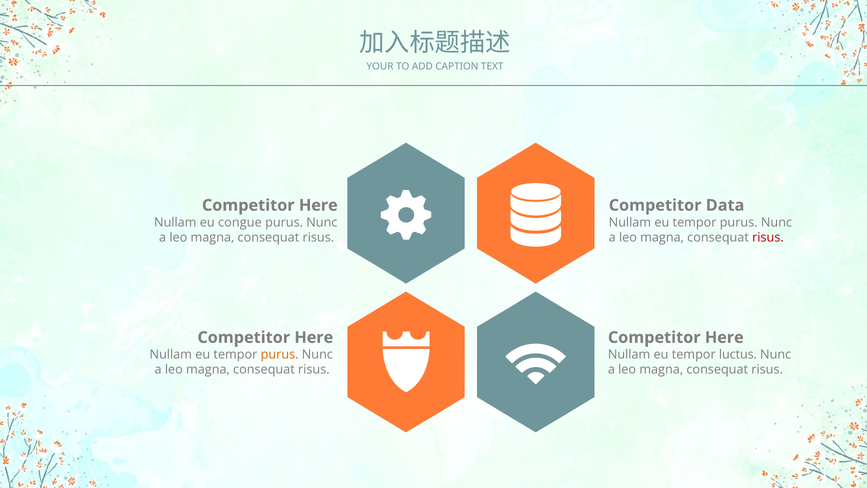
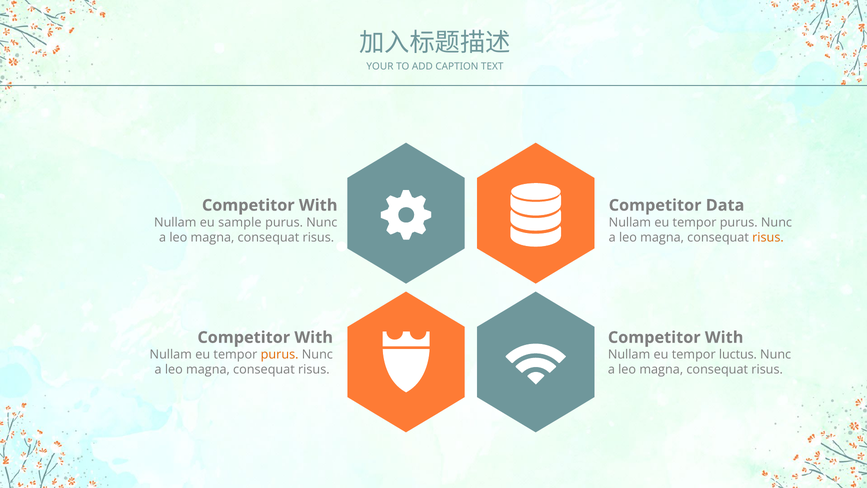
Here: Here -> With (318, 205)
congue: congue -> sample (240, 222)
risus colour: red -> orange (768, 238)
Here: Here -> With (314, 337)
Here: Here -> With (724, 337)
